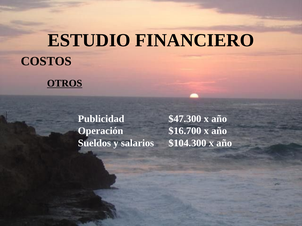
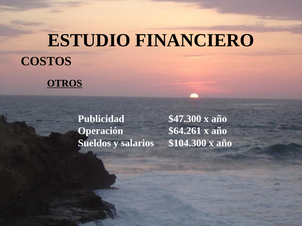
$16.700: $16.700 -> $64.261 (185, 131)
